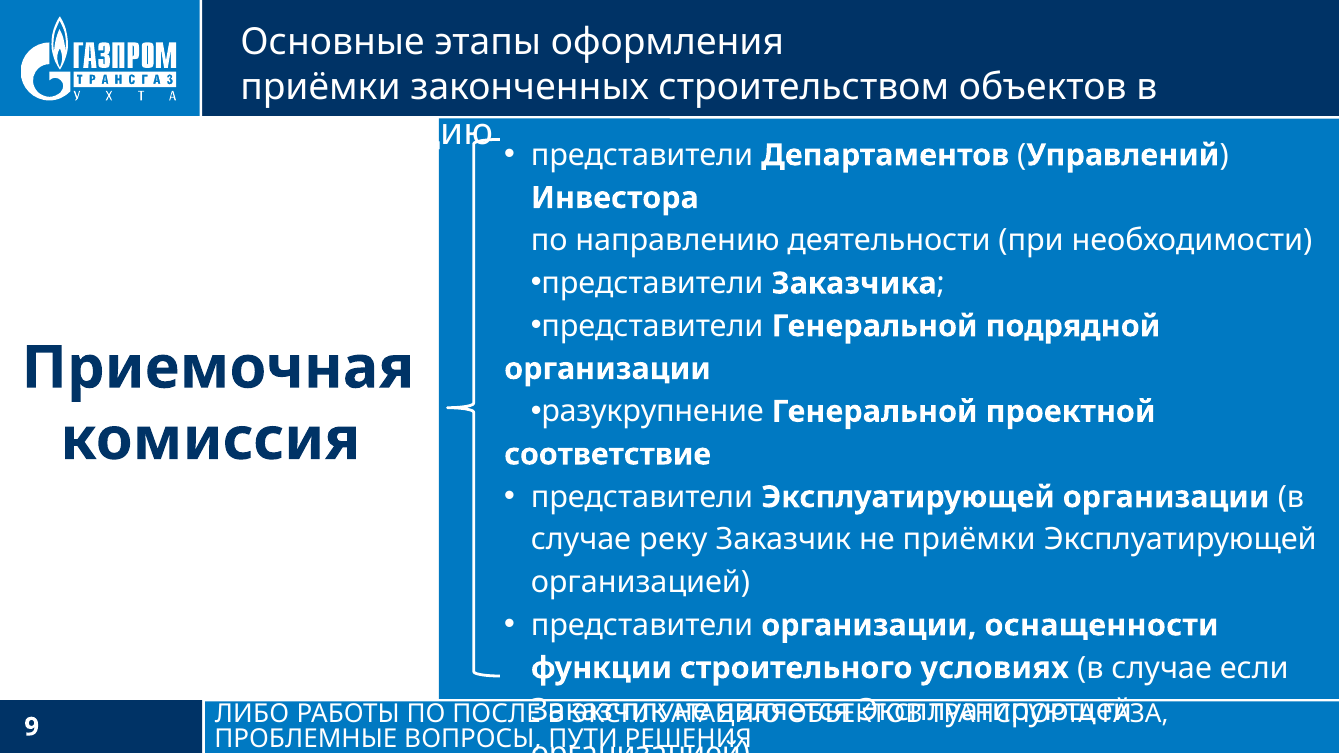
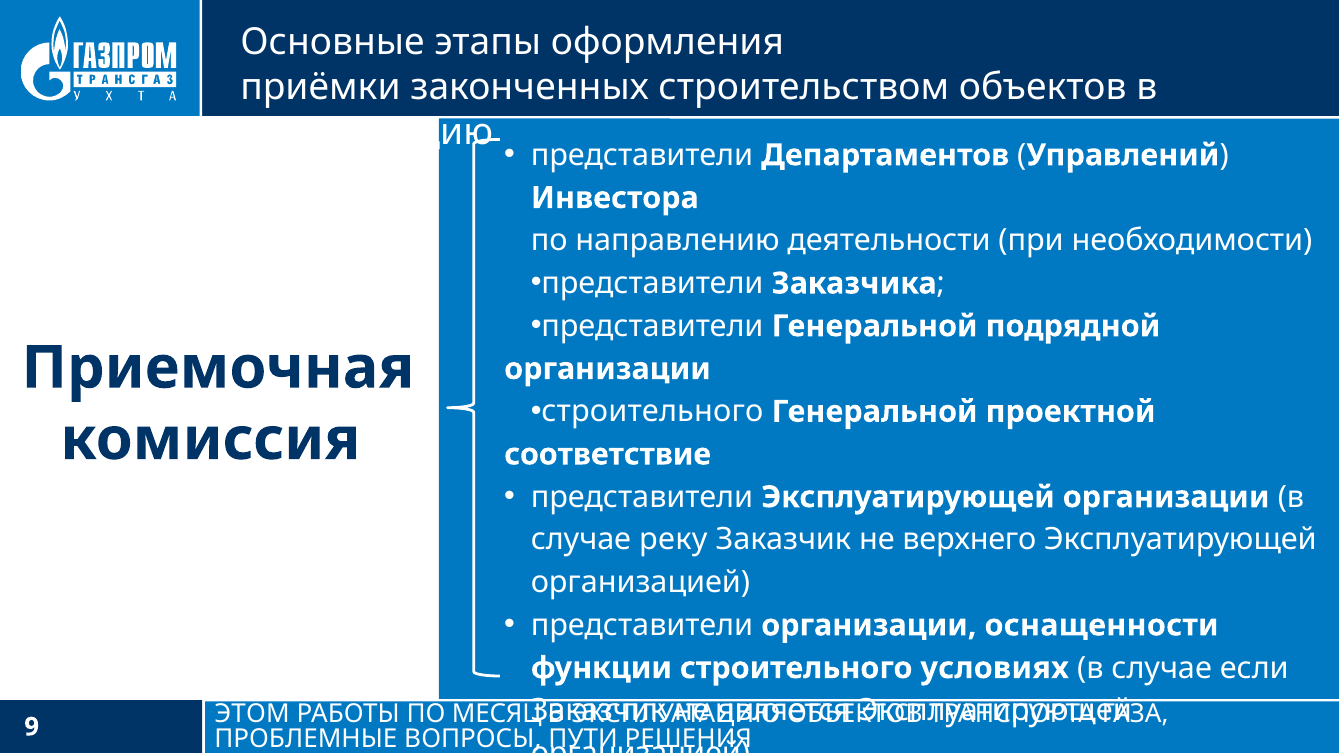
разукрупнение: разукрупнение -> строительного (652, 412)
не приёмки: приёмки -> верхнего (969, 540)
ЛИБО: ЛИБО -> ЭТОМ (252, 714)
ПОСЛЕ: ПОСЛЕ -> МЕСЯЦ (497, 714)
